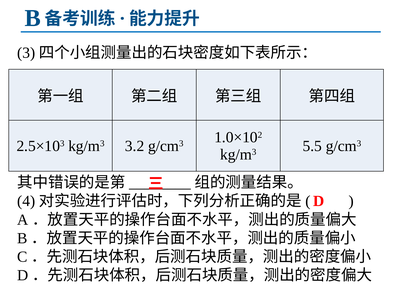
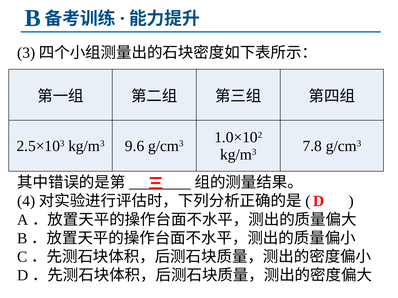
3.2: 3.2 -> 9.6 (135, 146)
5.5: 5.5 -> 7.8 (312, 146)
